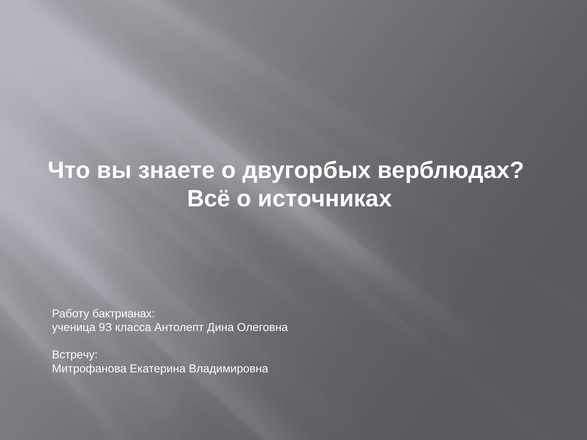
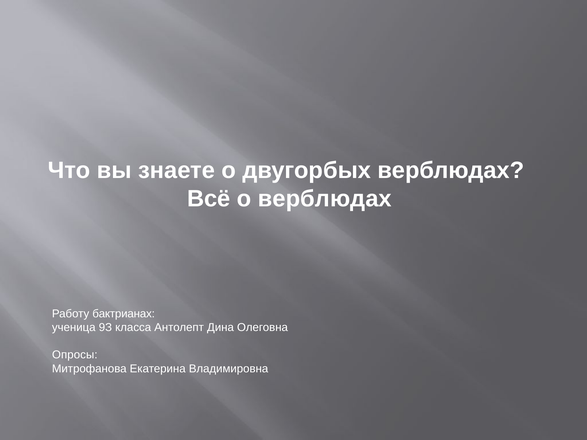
о источниках: источниках -> верблюдах (325, 199)
Встречу: Встречу -> Опросы (75, 355)
